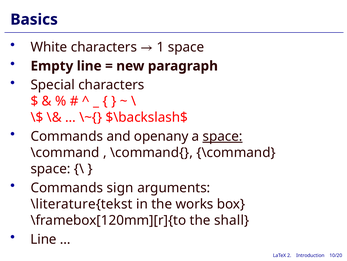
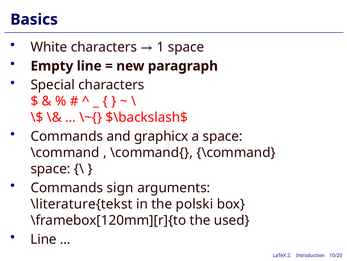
openany: openany -> graphicx (161, 136)
space underline: present -> none (223, 136)
works: works -> polski (194, 204)
shall: shall -> used (232, 220)
